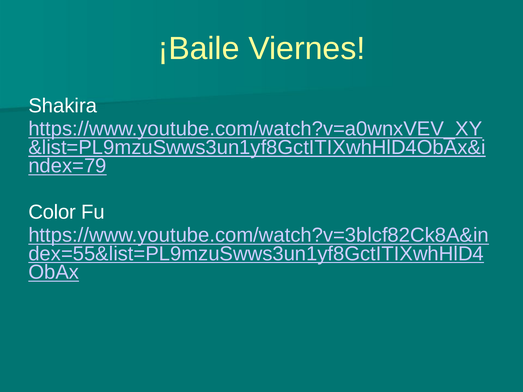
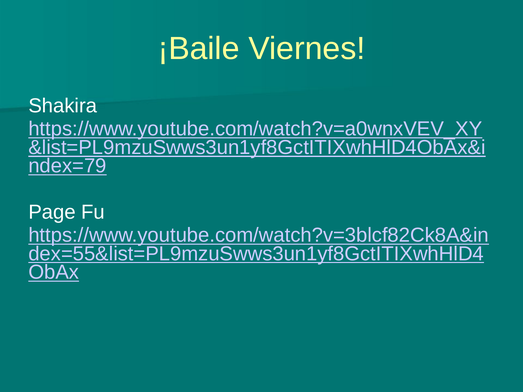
Color: Color -> Page (52, 212)
